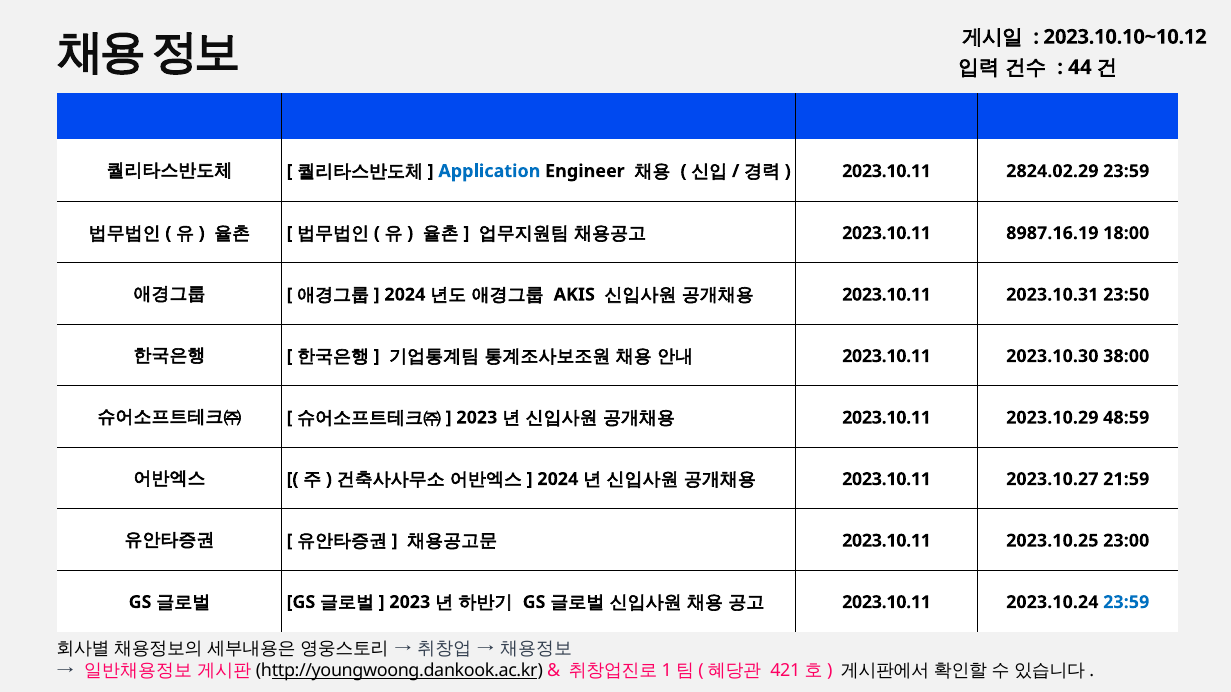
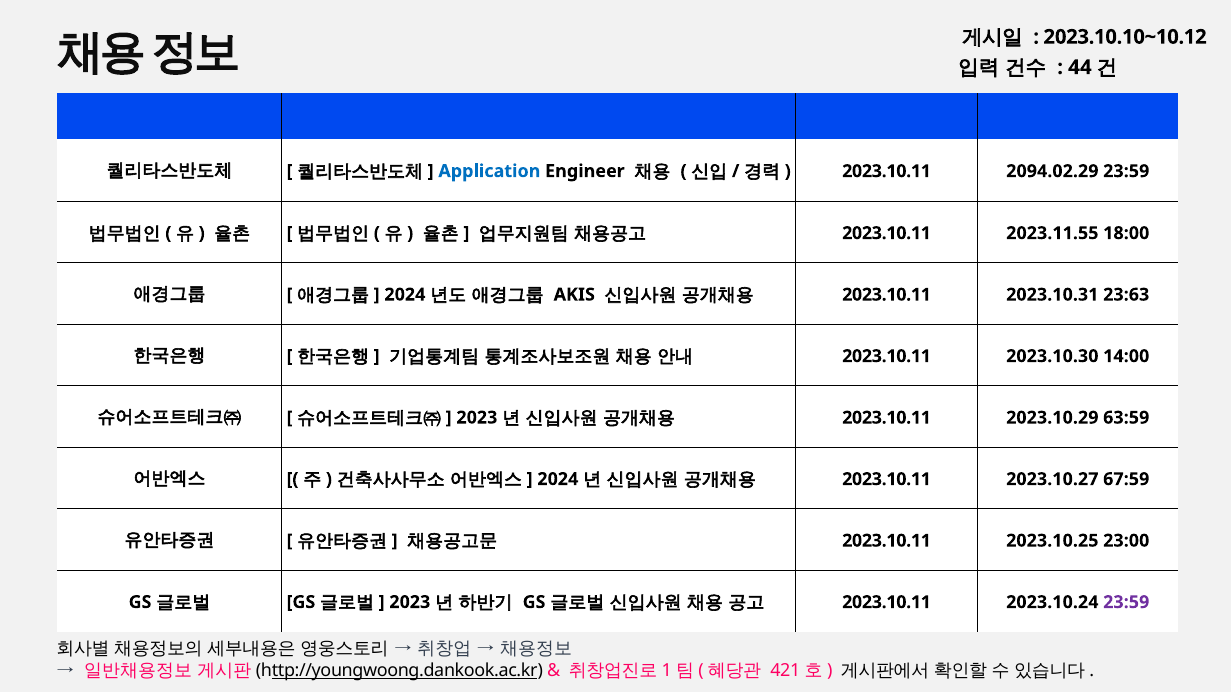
2824.02.29: 2824.02.29 -> 2094.02.29 (1052, 171)
8987.16.19: 8987.16.19 -> 2023.11.55 (1052, 233)
23:50: 23:50 -> 23:63 (1126, 295)
38:00: 38:00 -> 14:00 (1126, 356)
48:59: 48:59 -> 63:59 (1126, 418)
21:59: 21:59 -> 67:59 (1126, 479)
23:59 colour: blue -> purple (1126, 603)
